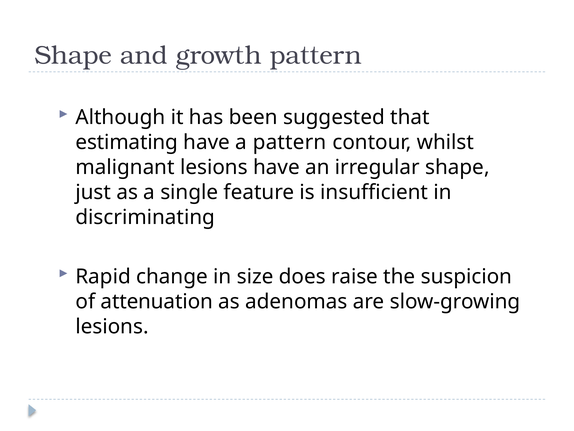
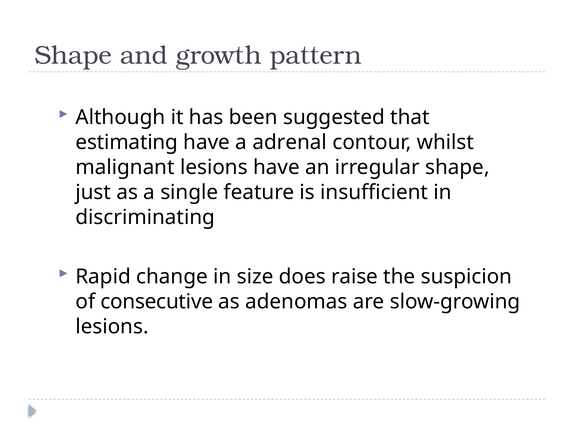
a pattern: pattern -> adrenal (290, 142)
attenuation: attenuation -> consecutive (157, 301)
